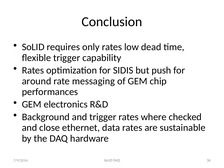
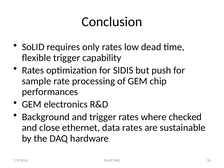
around: around -> sample (37, 81)
messaging: messaging -> processing (94, 81)
